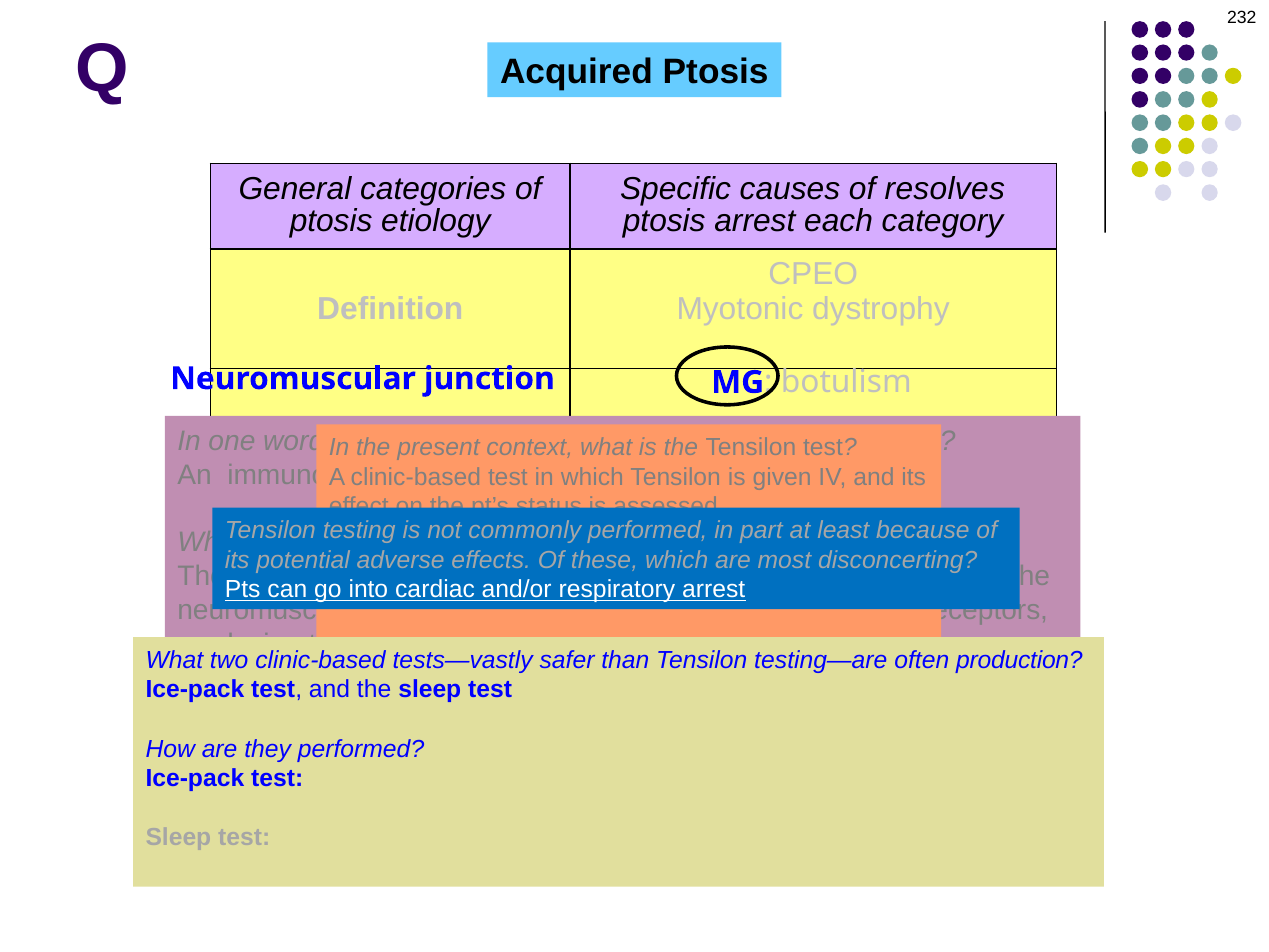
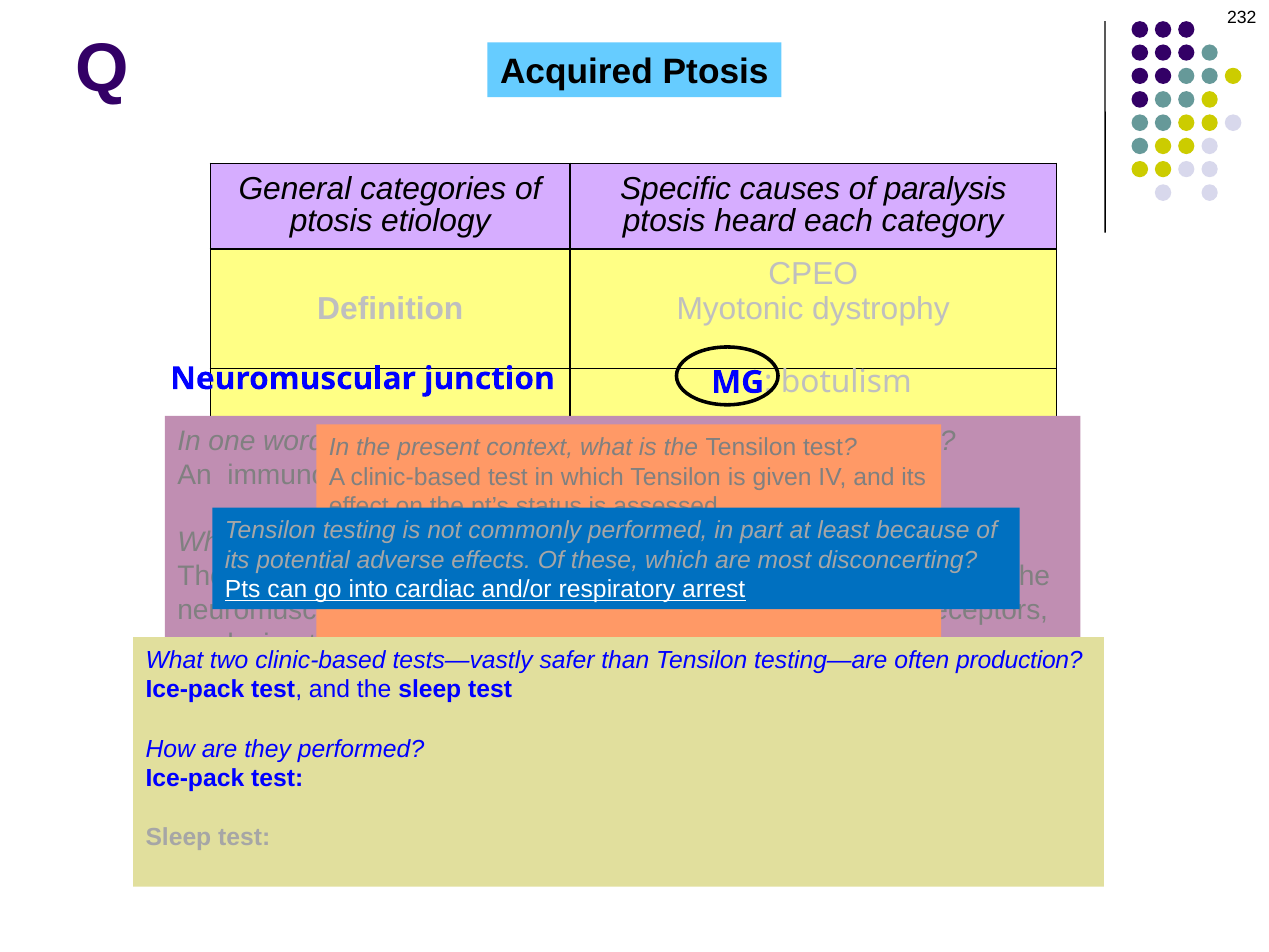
resolves: resolves -> paralysis (945, 189)
ptosis arrest: arrest -> heard (755, 221)
